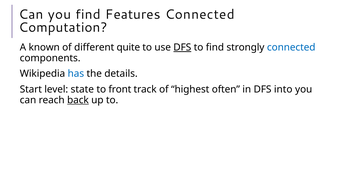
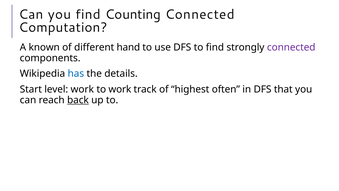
Features: Features -> Counting (133, 14)
quite: quite -> hand (128, 47)
DFS underline: present -> none (182, 47)
connected colour: blue -> purple (291, 47)
level state: state -> work (82, 89)
to front: front -> work (120, 89)
into: into -> that (283, 89)
